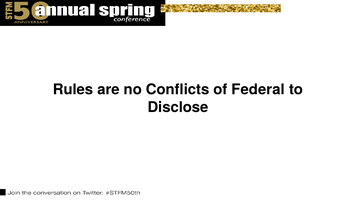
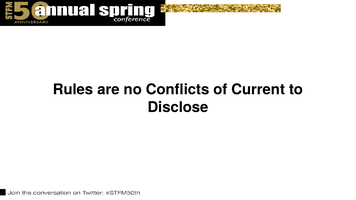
Federal: Federal -> Current (258, 90)
